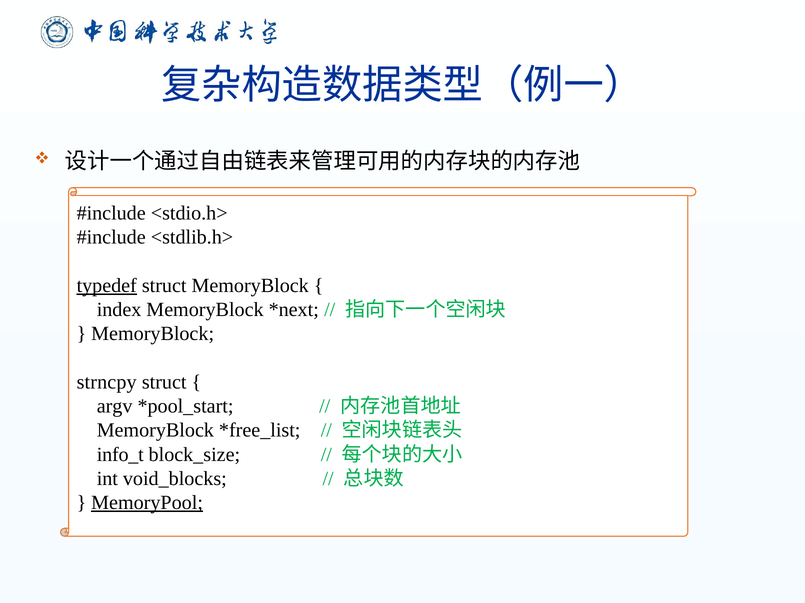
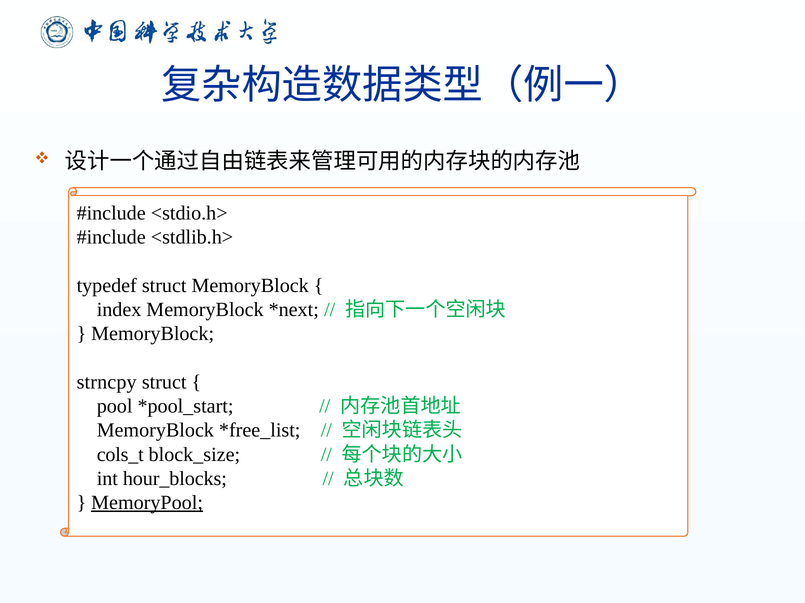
typedef underline: present -> none (107, 286)
argv: argv -> pool (115, 407)
info_t: info_t -> cols_t (120, 455)
void_blocks: void_blocks -> hour_blocks (175, 479)
